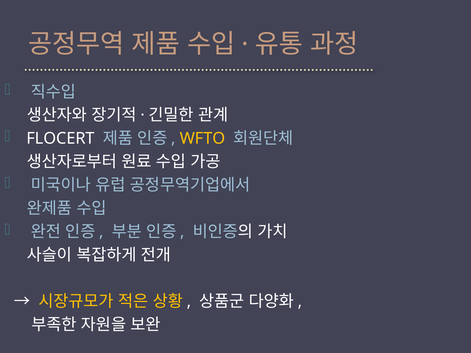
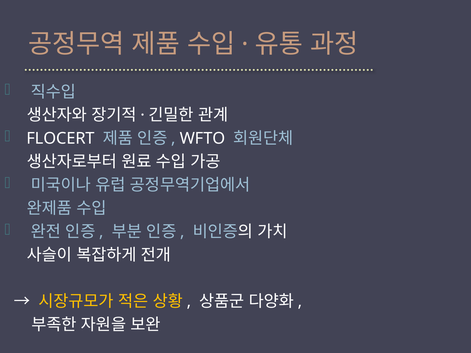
WFTO colour: yellow -> white (202, 139)
